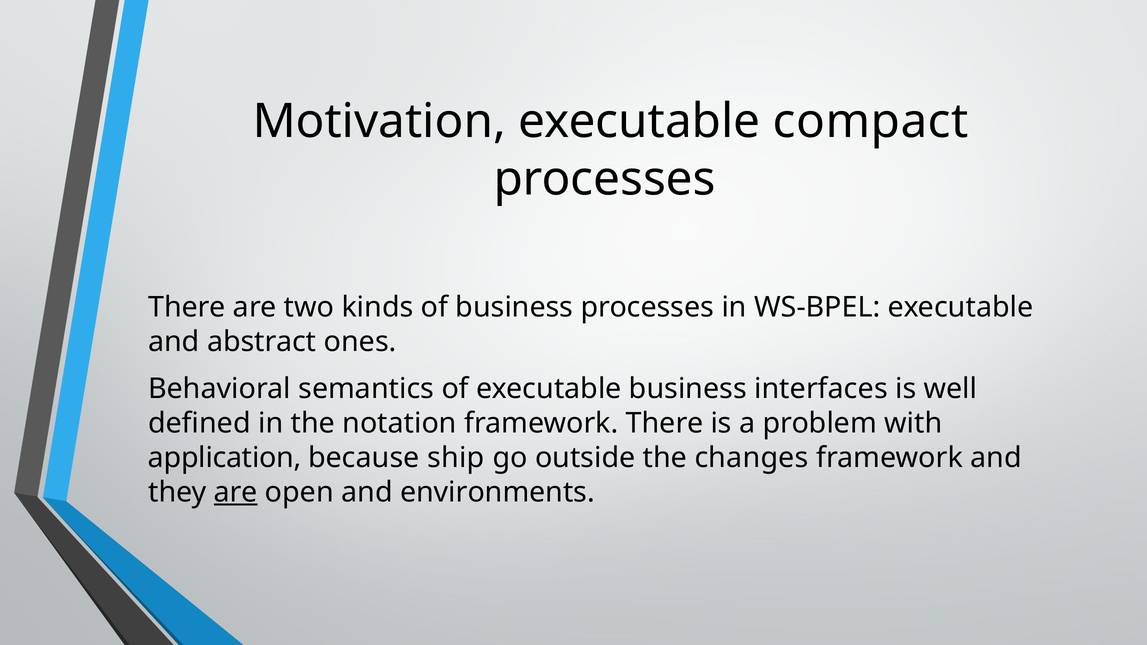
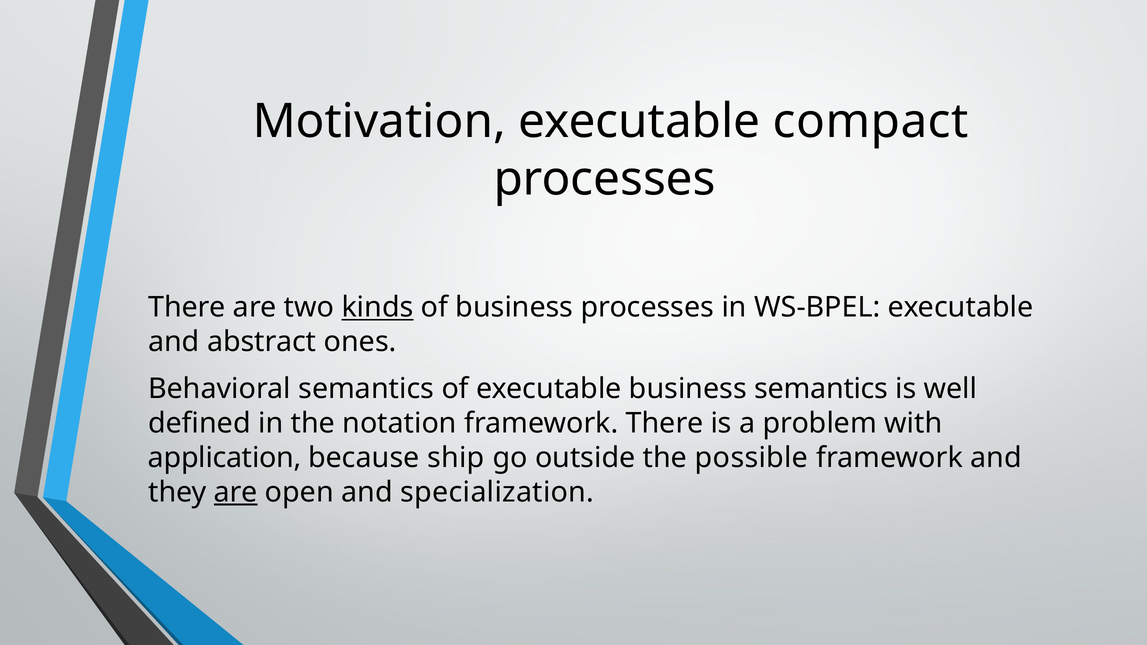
kinds underline: none -> present (377, 307)
business interfaces: interfaces -> semantics (821, 389)
changes: changes -> possible (751, 458)
environments: environments -> specialization (497, 492)
